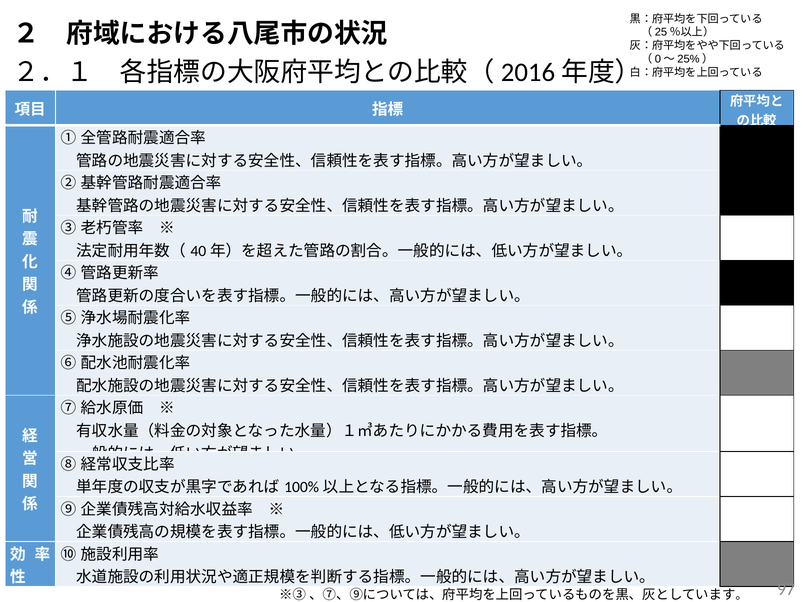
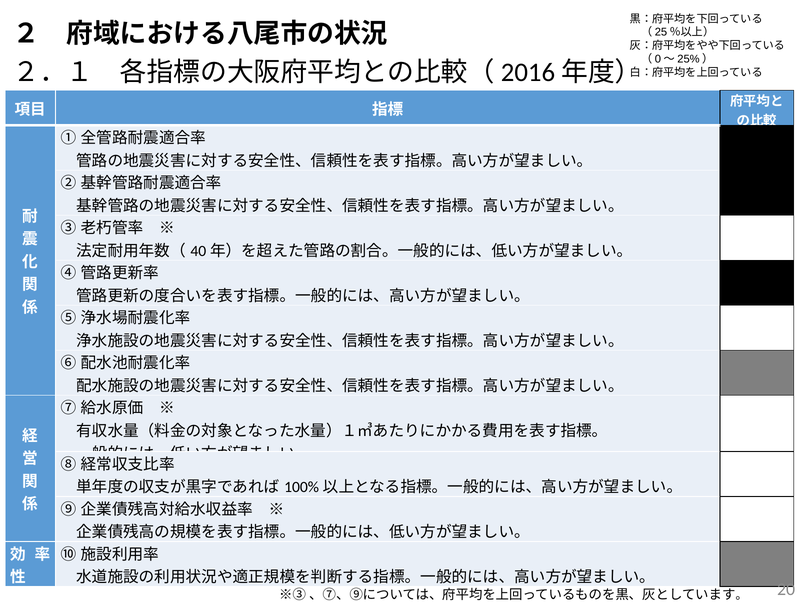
97: 97 -> 20 (786, 590)
